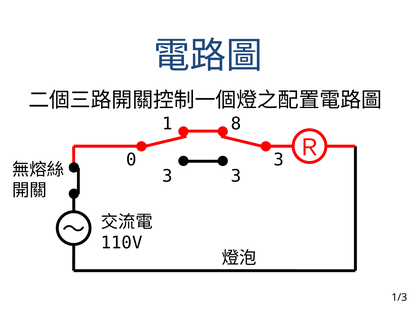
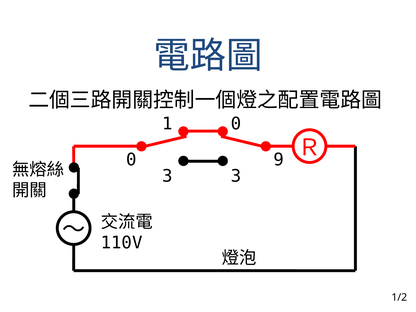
1 8: 8 -> 0 (236, 124)
0 3: 3 -> 9 (279, 160)
1/3: 1/3 -> 1/2 (399, 297)
